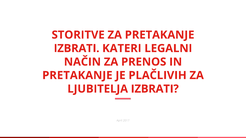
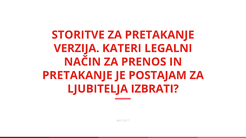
IZBRATI: IZBRATI -> VERZIJA (77, 49)
PLAČLIVIH: PLAČLIVIH -> POSTAJAM (158, 76)
